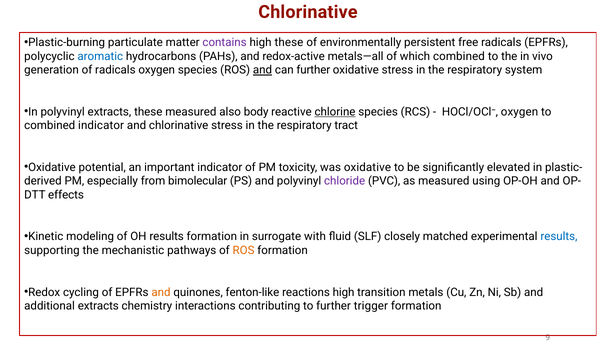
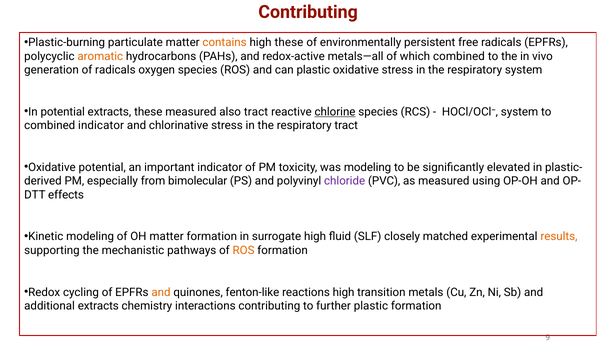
Chlorinative: Chlorinative -> Contributing (308, 12)
contains colour: purple -> orange (225, 42)
aromatic colour: blue -> orange (100, 56)
and underline: present -> none (263, 70)
can further: further -> plastic (313, 70)
In polyvinyl: polyvinyl -> potential (63, 112)
also body: body -> tract (256, 112)
HOCl/OCl⁻ oxygen: oxygen -> system (520, 112)
was oxidative: oxidative -> modeling (368, 167)
OH results: results -> matter (167, 236)
surrogate with: with -> high (315, 236)
results colour: blue -> orange (559, 236)
further trigger: trigger -> plastic (371, 306)
